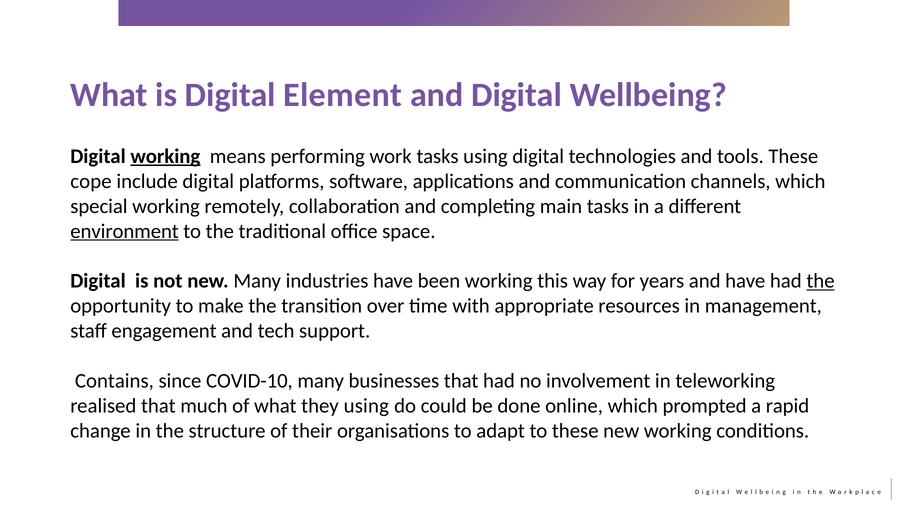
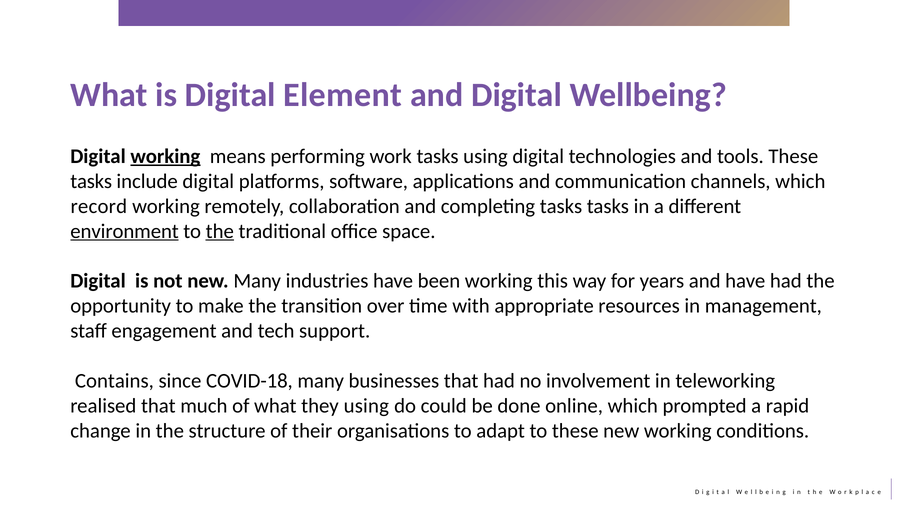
cope: cope -> tasks (91, 181)
special: special -> record (99, 206)
completing main: main -> tasks (561, 206)
the underline: none -> present (220, 231)
the underline: present -> none (821, 281)
COVID-10: COVID-10 -> COVID-18 (249, 381)
